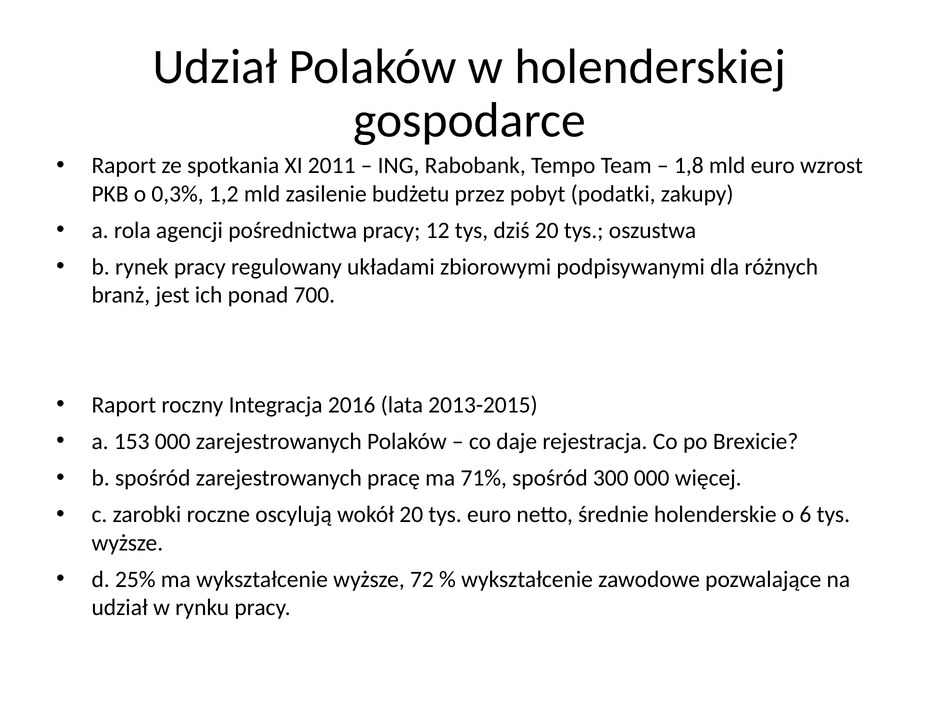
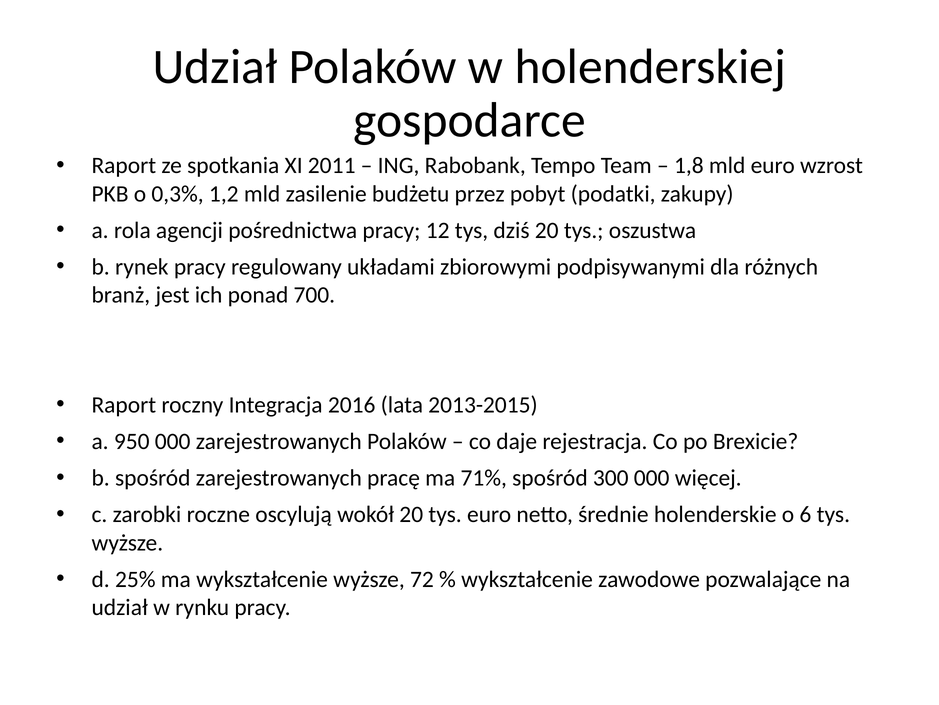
153: 153 -> 950 (132, 441)
